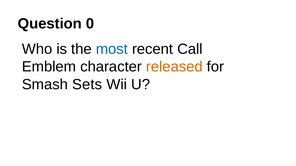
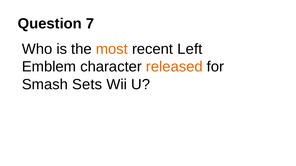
0: 0 -> 7 (90, 24)
most colour: blue -> orange (112, 49)
Call: Call -> Left (190, 49)
